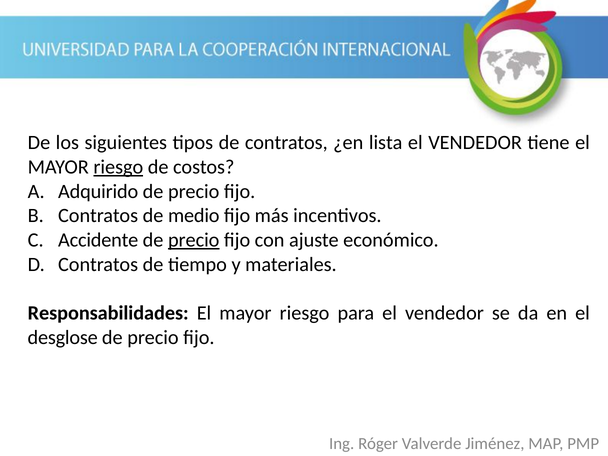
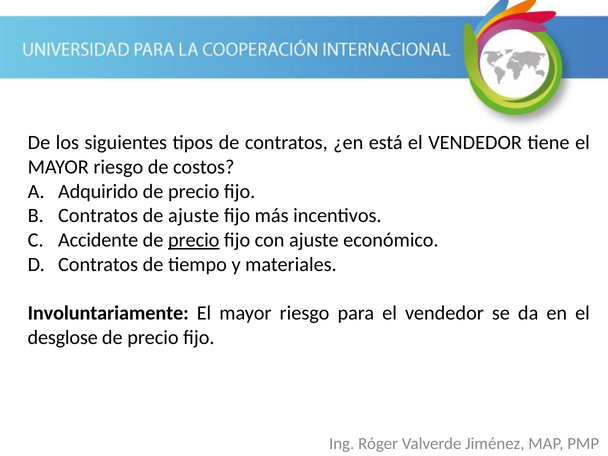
lista: lista -> está (386, 143)
riesgo underline: present -> none (118, 167)
de medio: medio -> ajuste (194, 216)
Responsabilidades: Responsabilidades -> Involuntariamente (108, 313)
